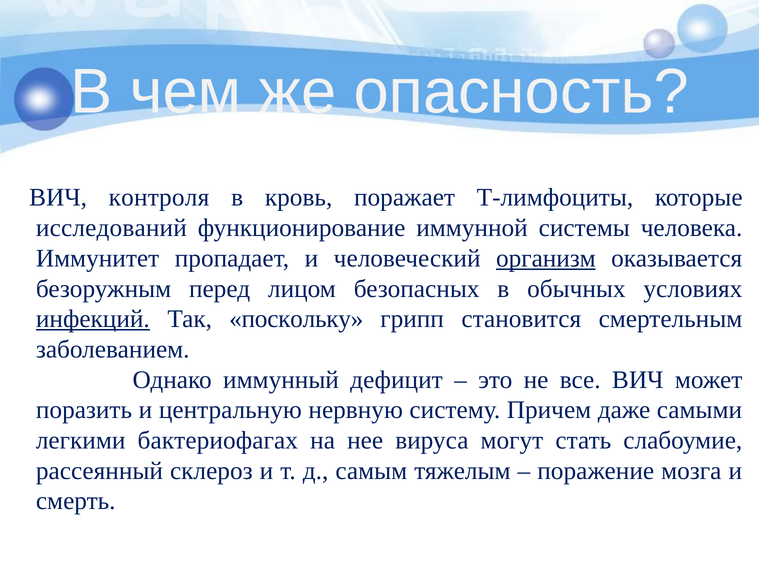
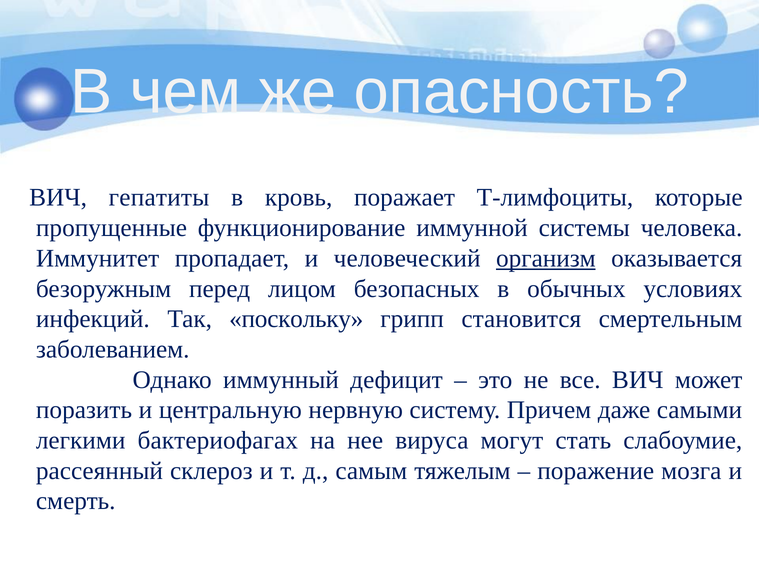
контроля: контроля -> гепатиты (159, 198)
исследований: исследований -> пропущенные (111, 228)
инфекций underline: present -> none (93, 319)
